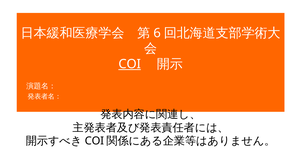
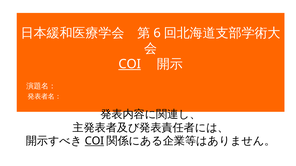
COI underline: none -> present (94, 141)
